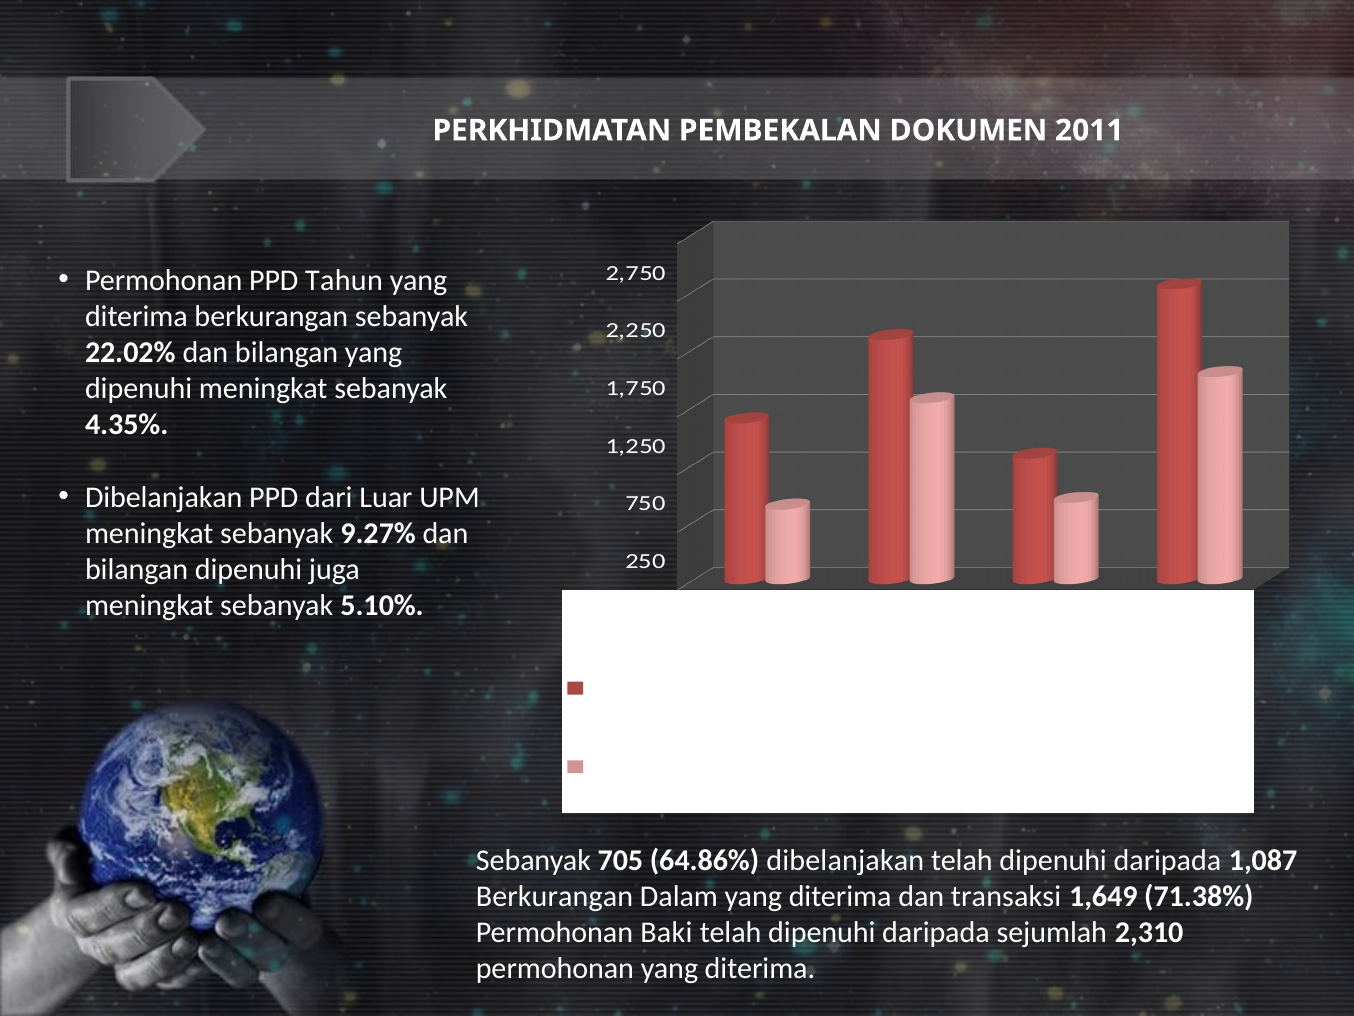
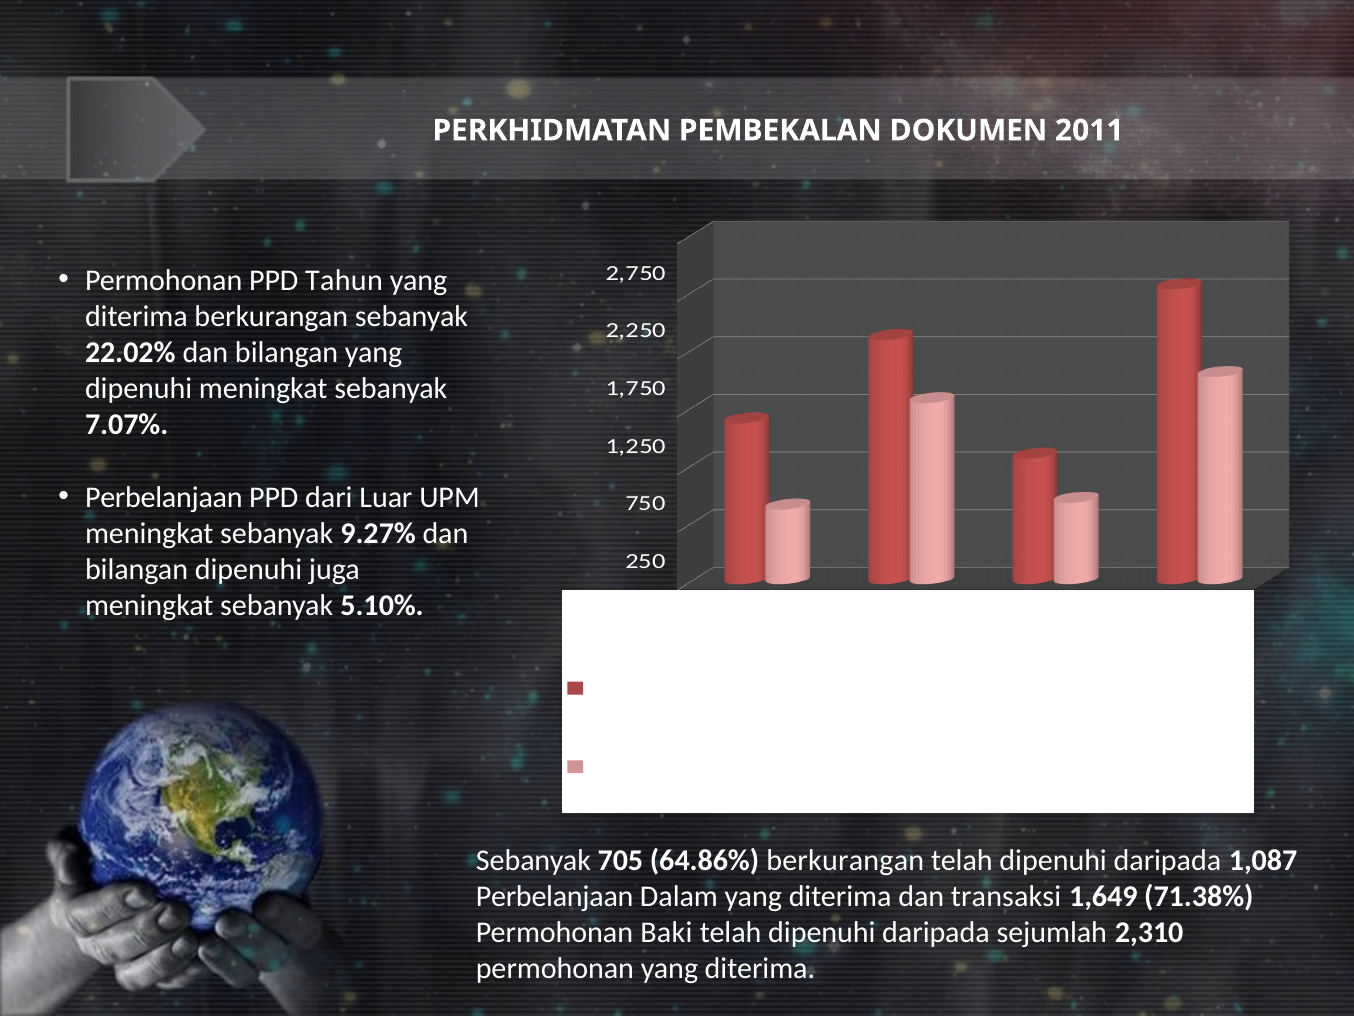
4.35%: 4.35% -> 7.07% (127, 425)
Dibelanjakan: Dibelanjakan -> Perbelanjaan (164, 497)
64.86% dibelanjakan: dibelanjakan -> berkurangan (845, 860)
Berkurangan: Berkurangan -> Perbelanjaan (555, 896)
